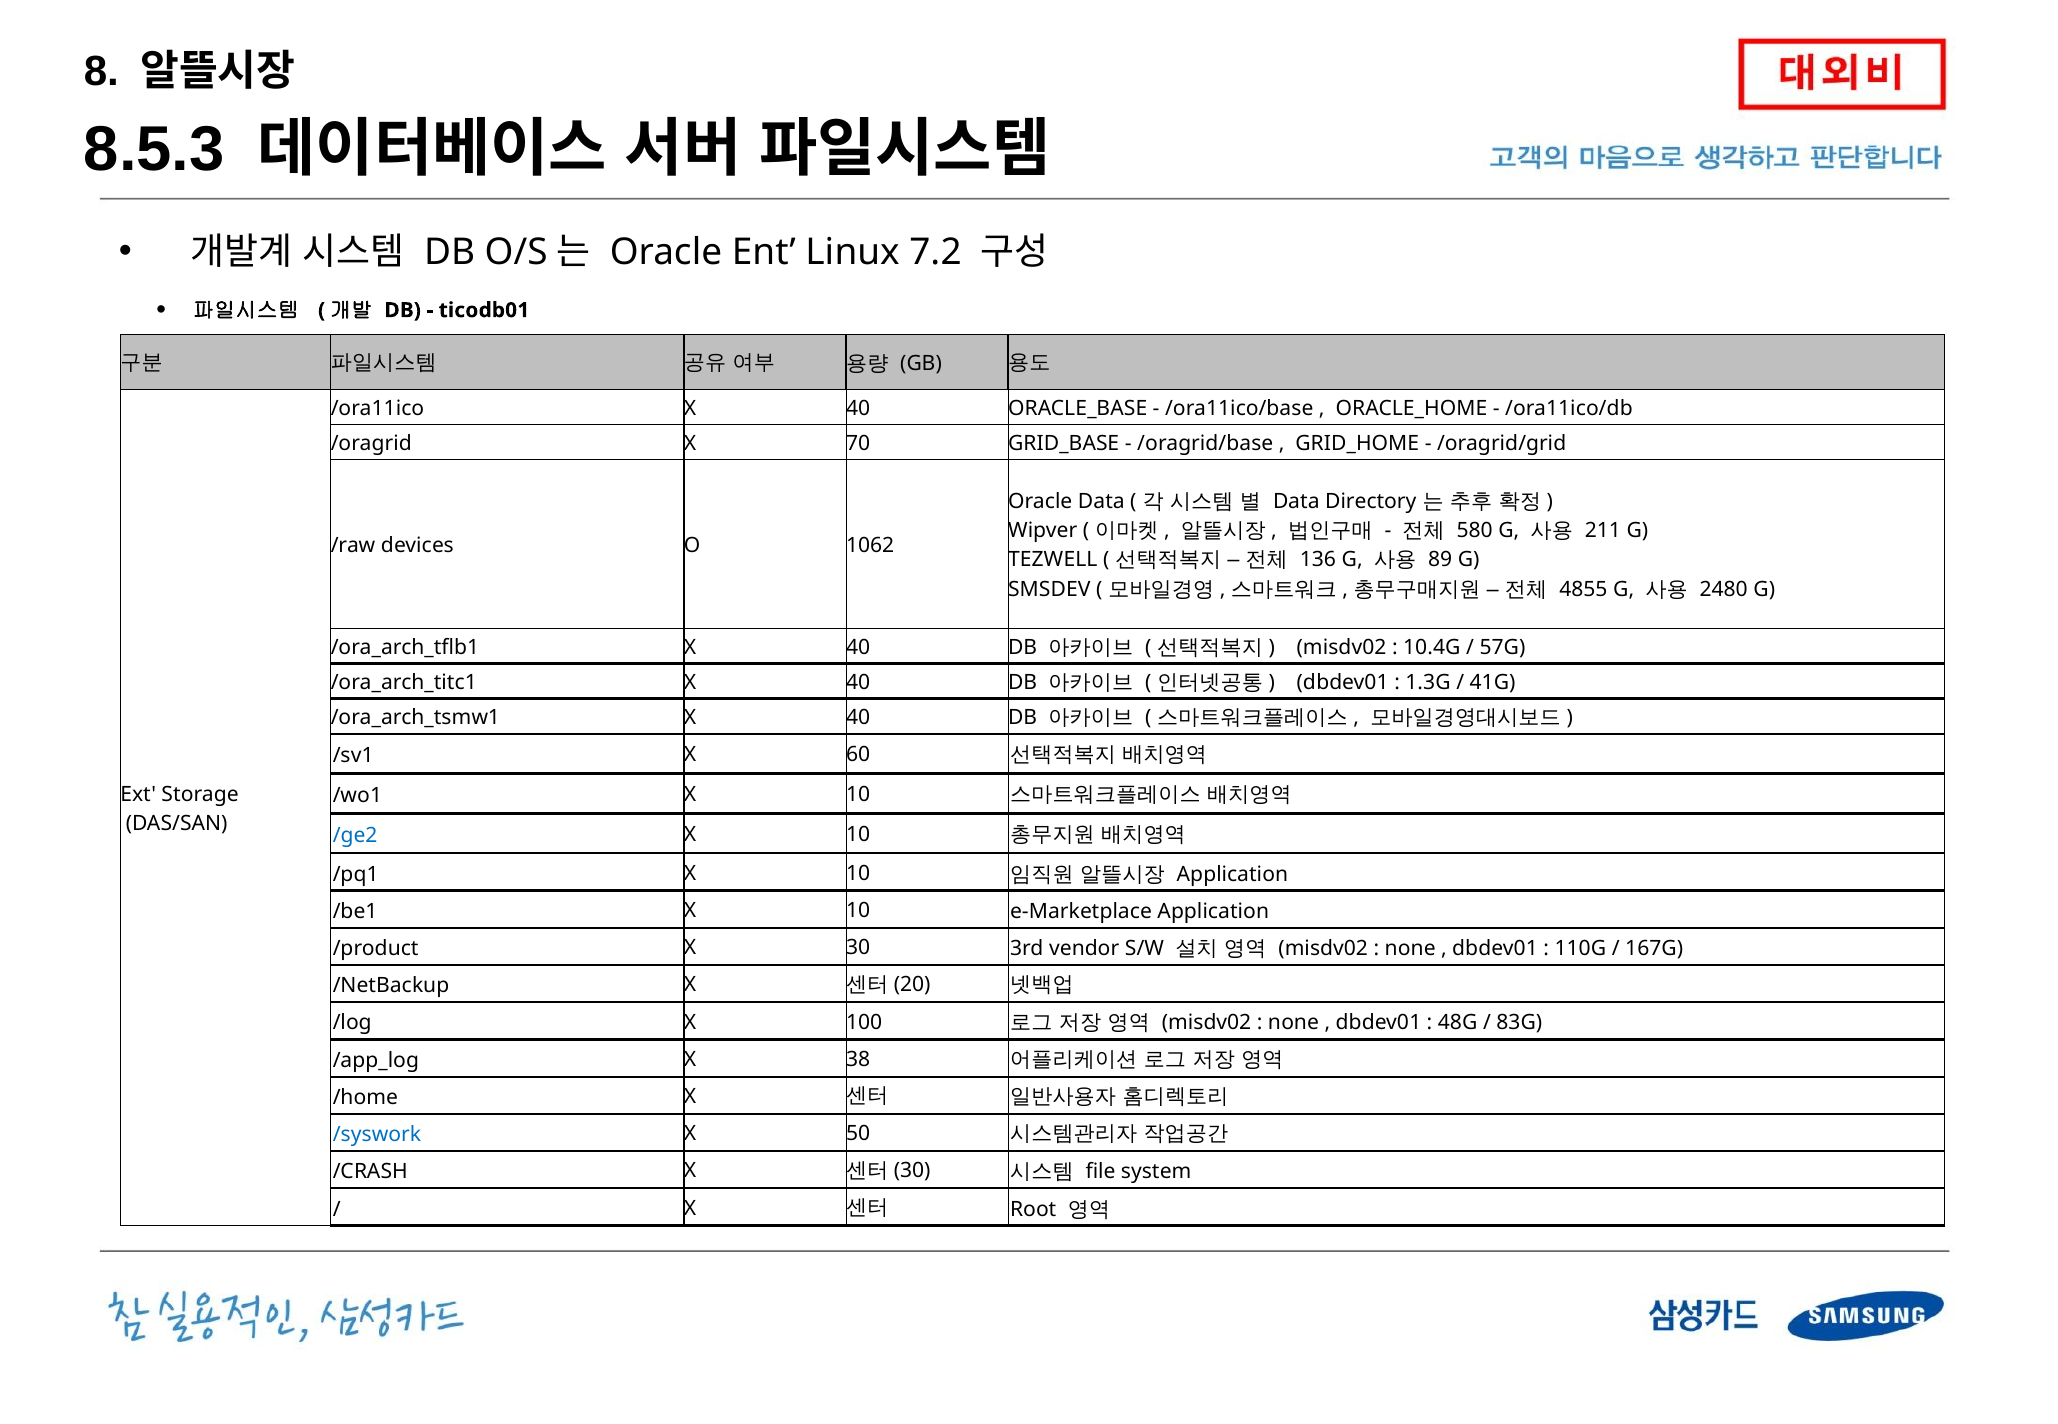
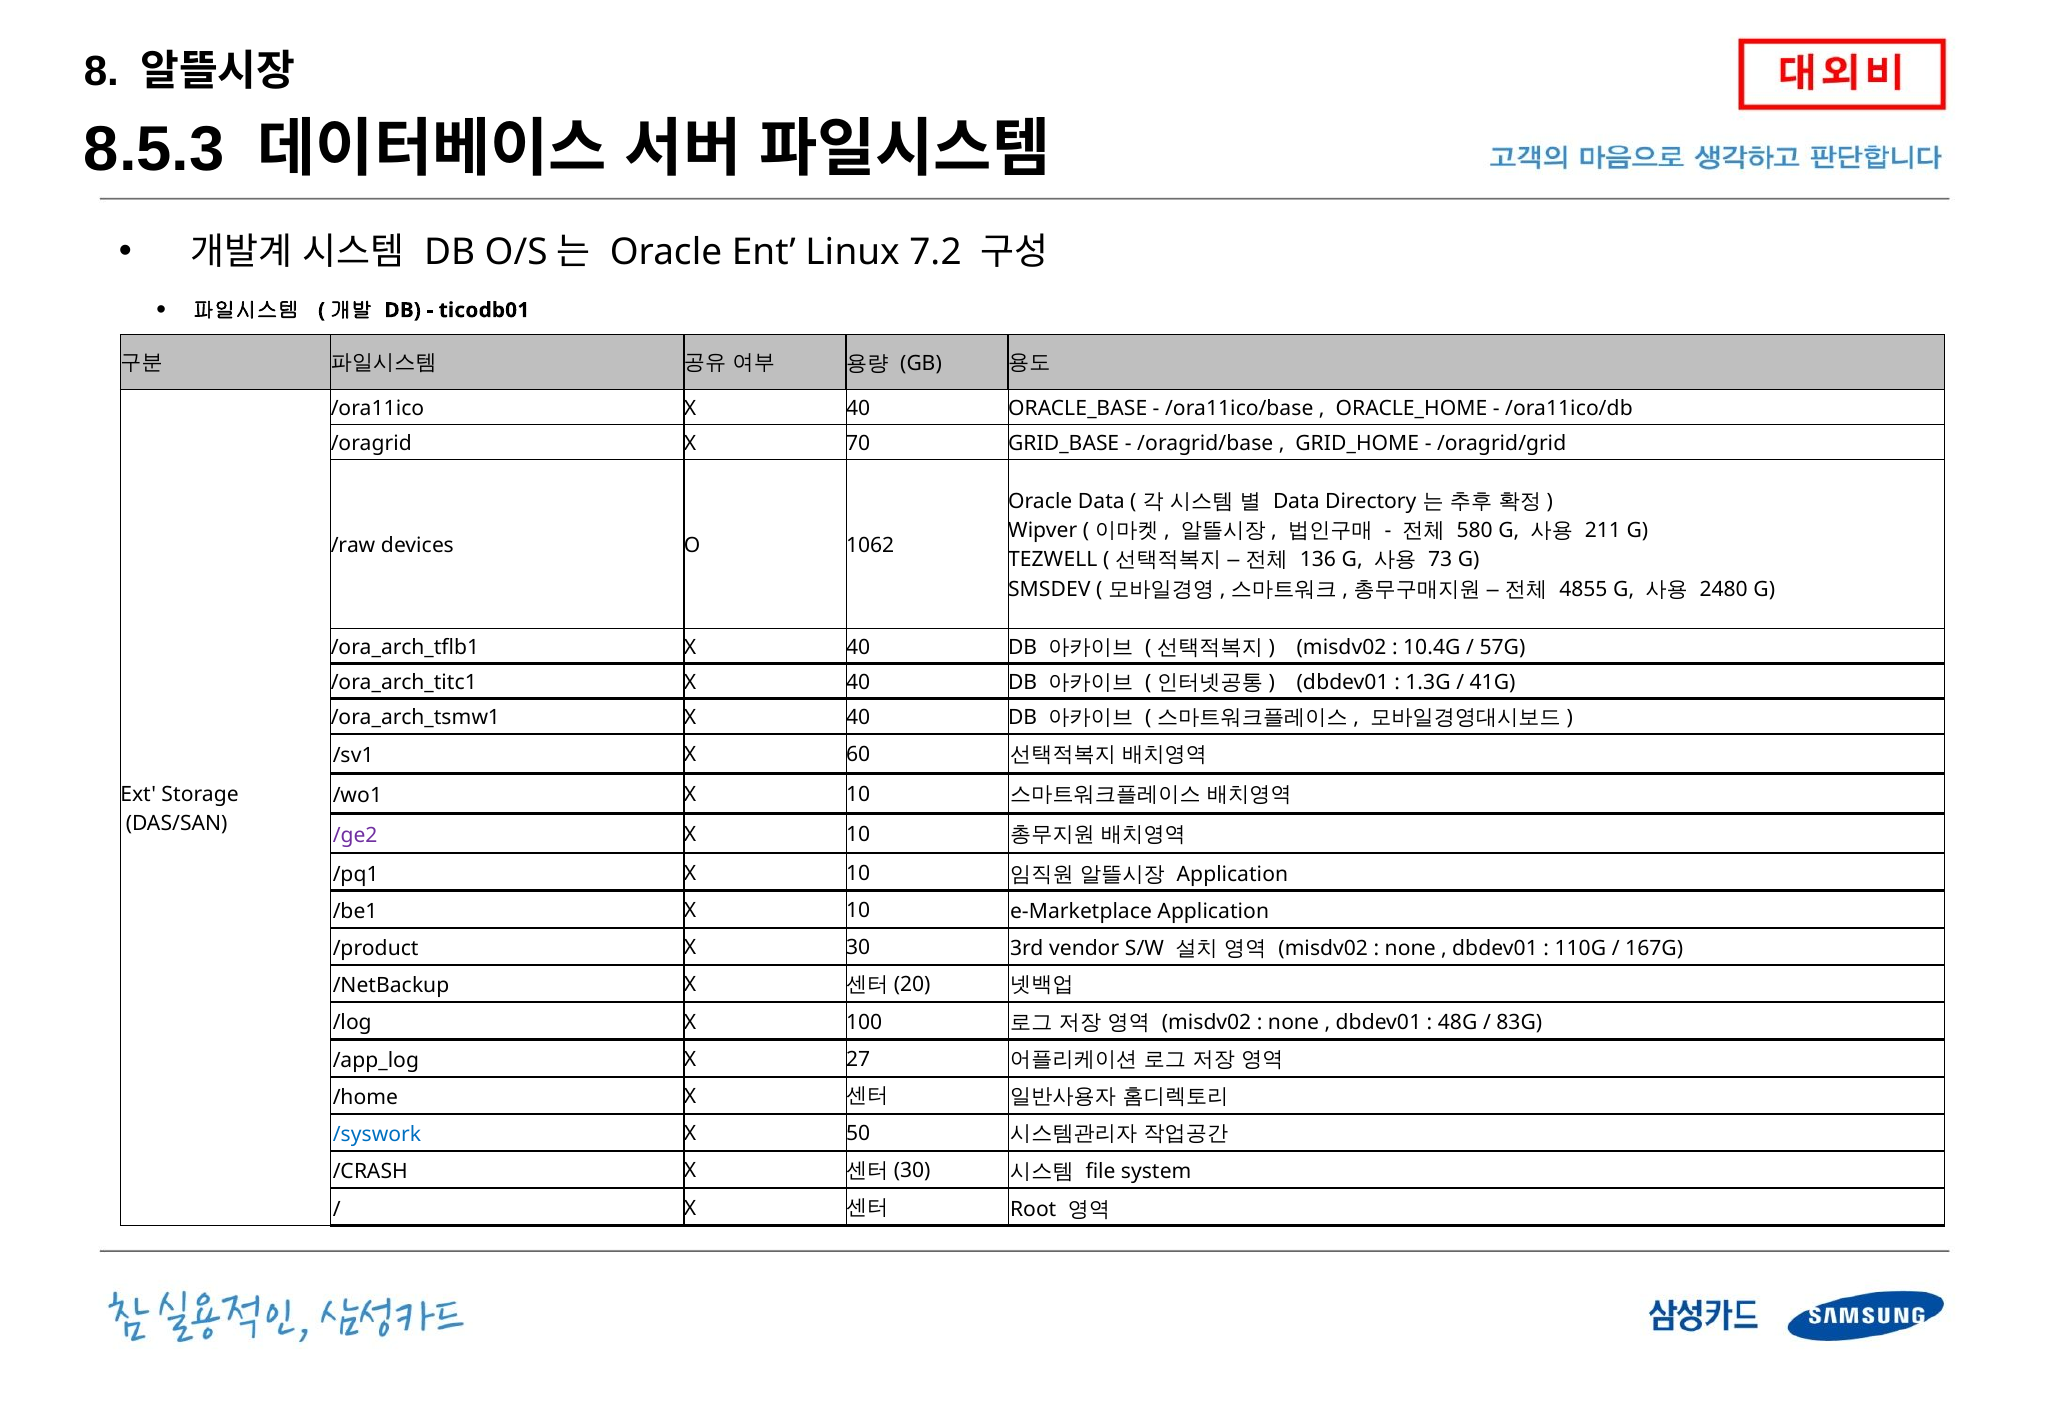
89: 89 -> 73 (1440, 560)
/ge2 colour: blue -> purple (355, 836)
38: 38 -> 27 (858, 1060)
